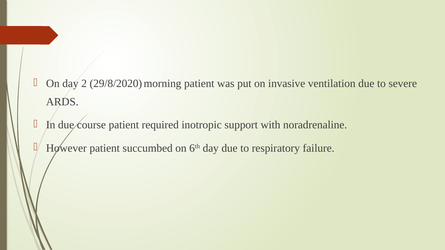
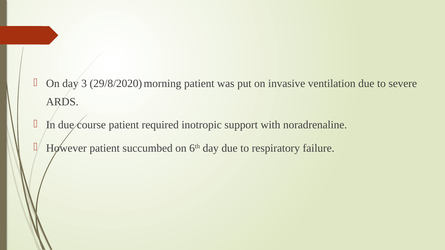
2: 2 -> 3 (84, 84)
